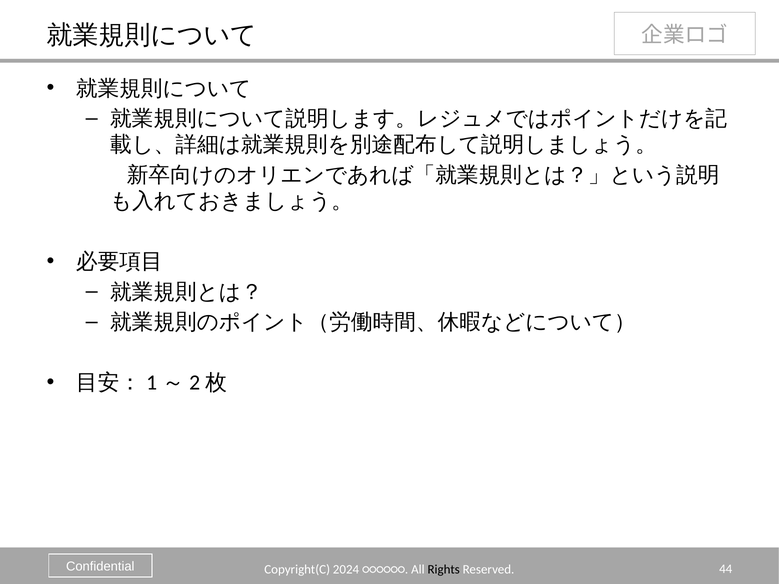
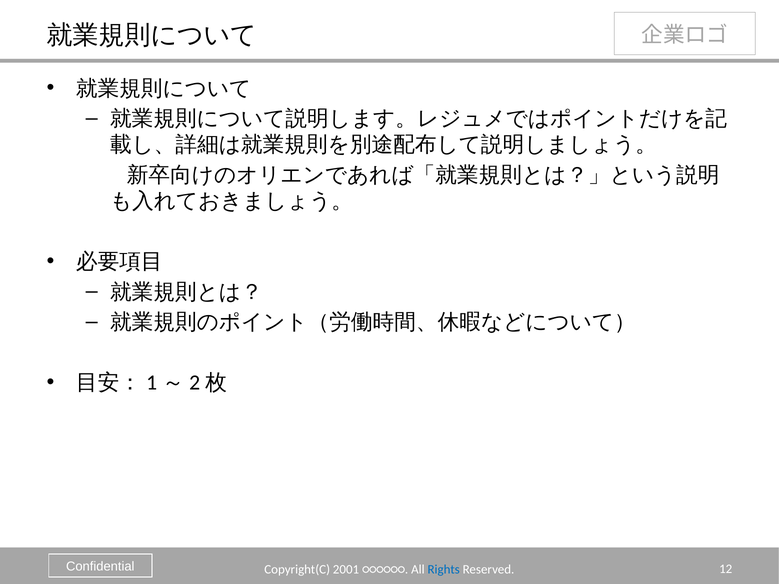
2024: 2024 -> 2001 (346, 570)
Rights colour: black -> blue (444, 570)
44: 44 -> 12 (726, 569)
